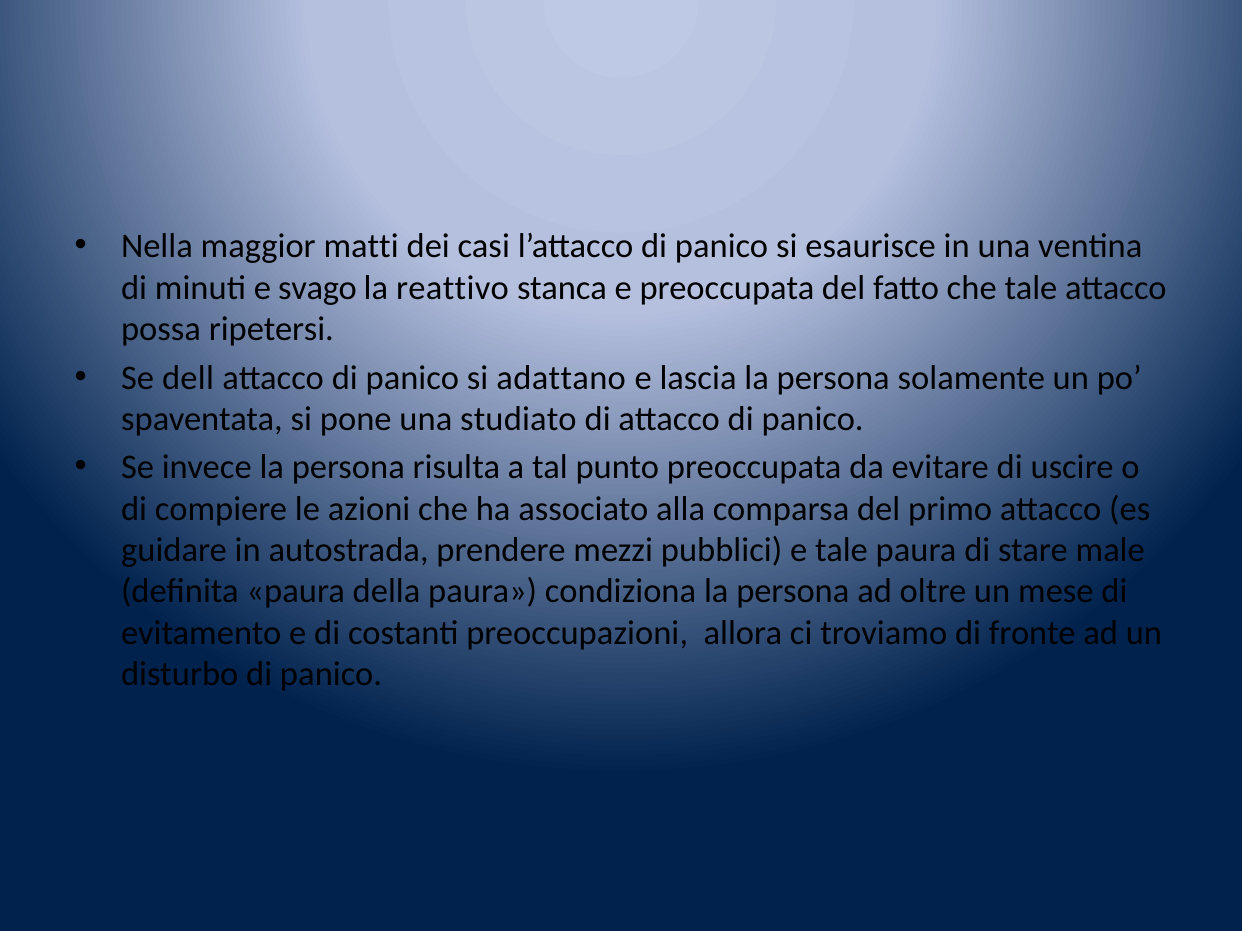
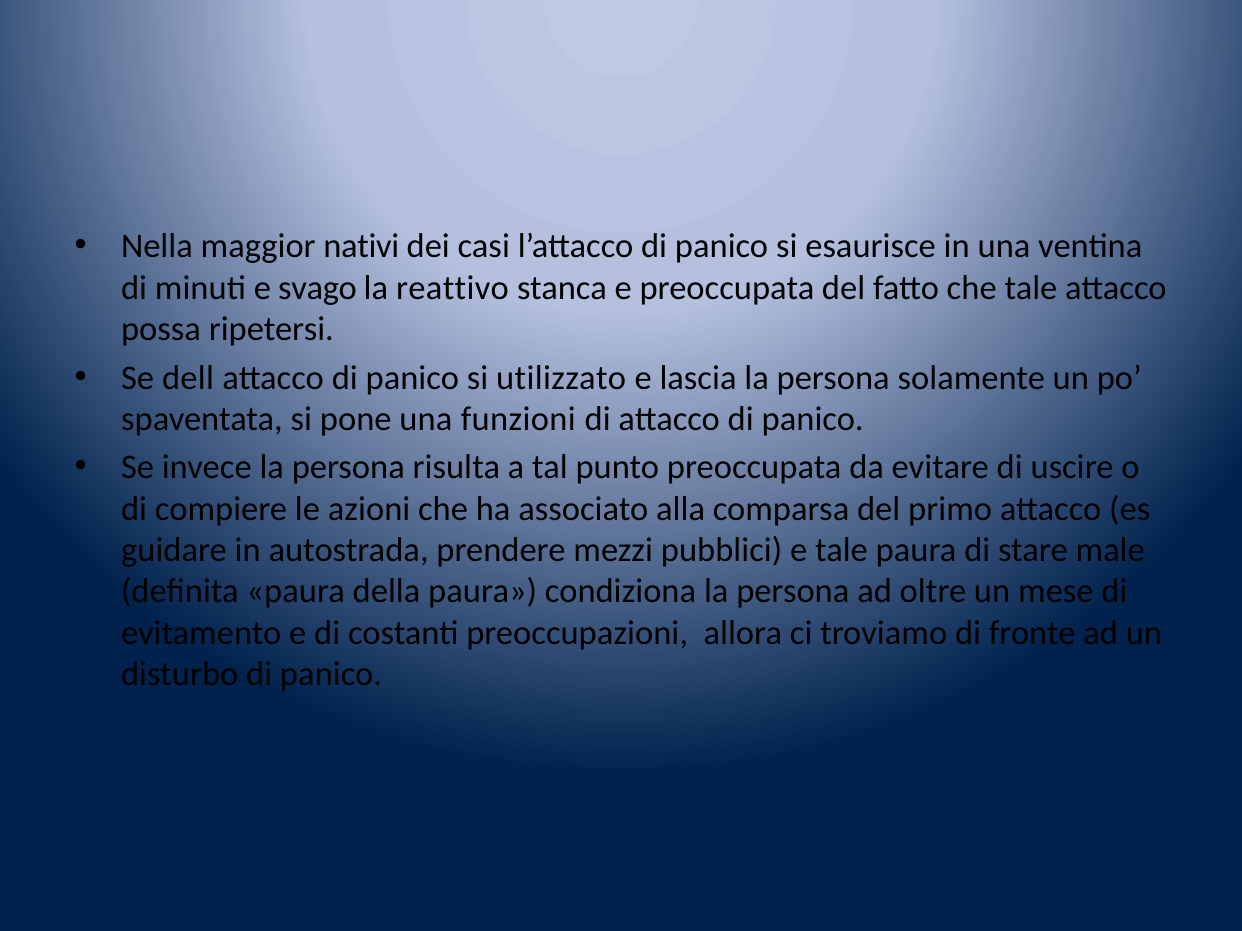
matti: matti -> nativi (361, 247)
adattano: adattano -> utilizzato (561, 378)
studiato: studiato -> funzioni (518, 419)
